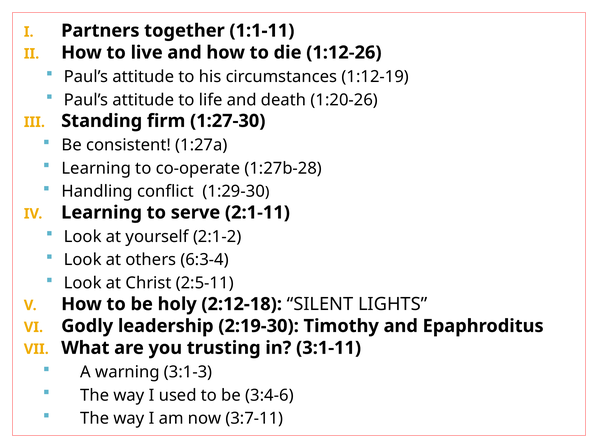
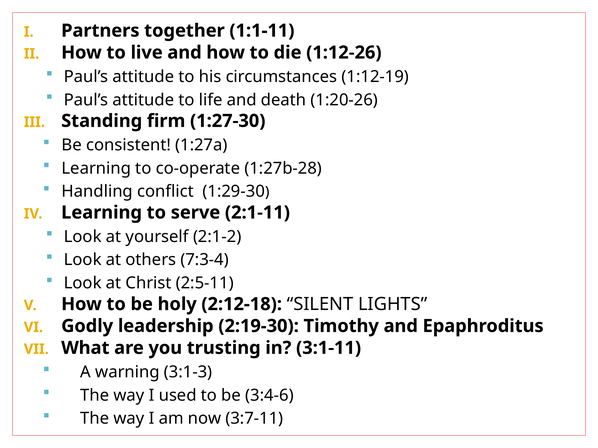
6:3-4: 6:3-4 -> 7:3-4 (205, 260)
